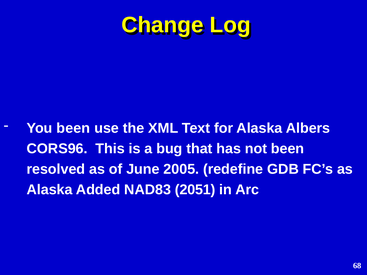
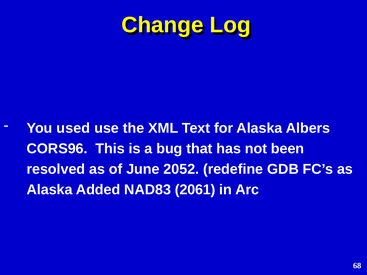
You been: been -> used (73, 128)
2005: 2005 -> 2052 (181, 169)
2051: 2051 -> 2061 (195, 190)
